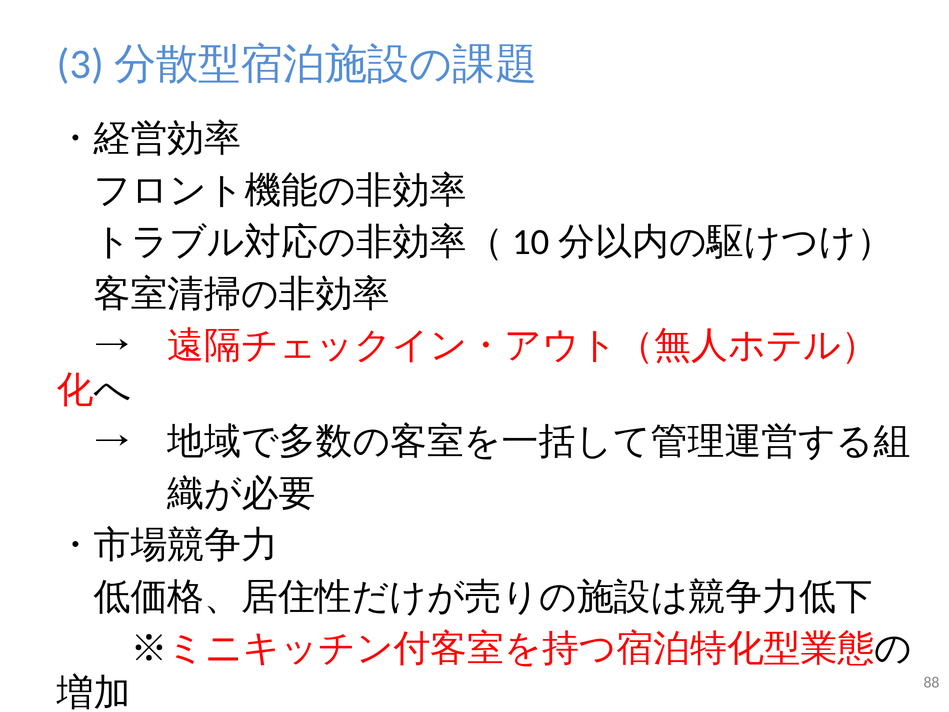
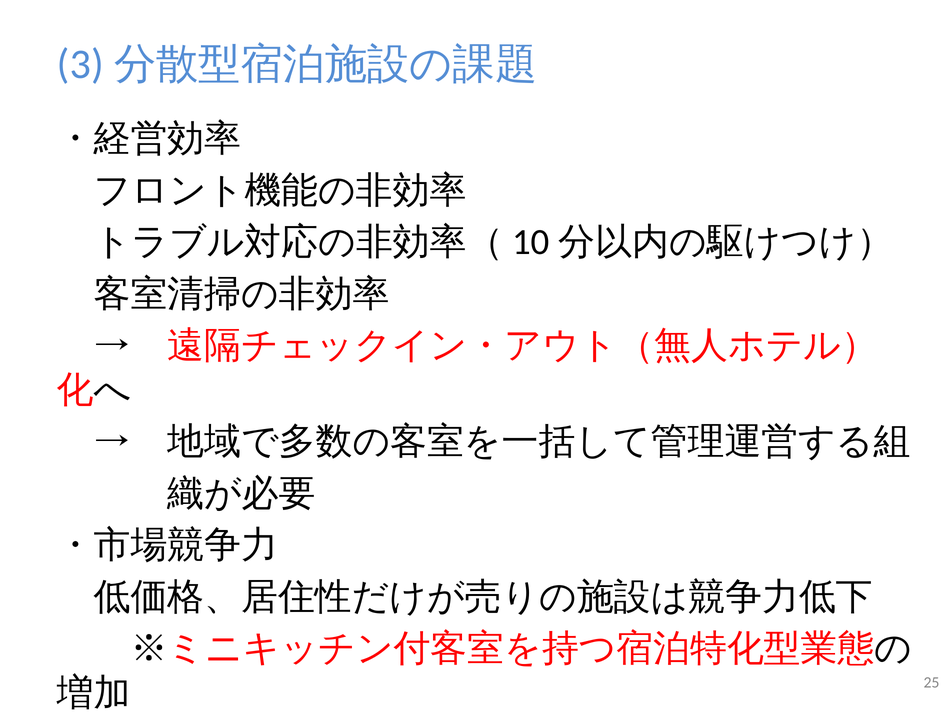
88: 88 -> 25 (931, 682)
